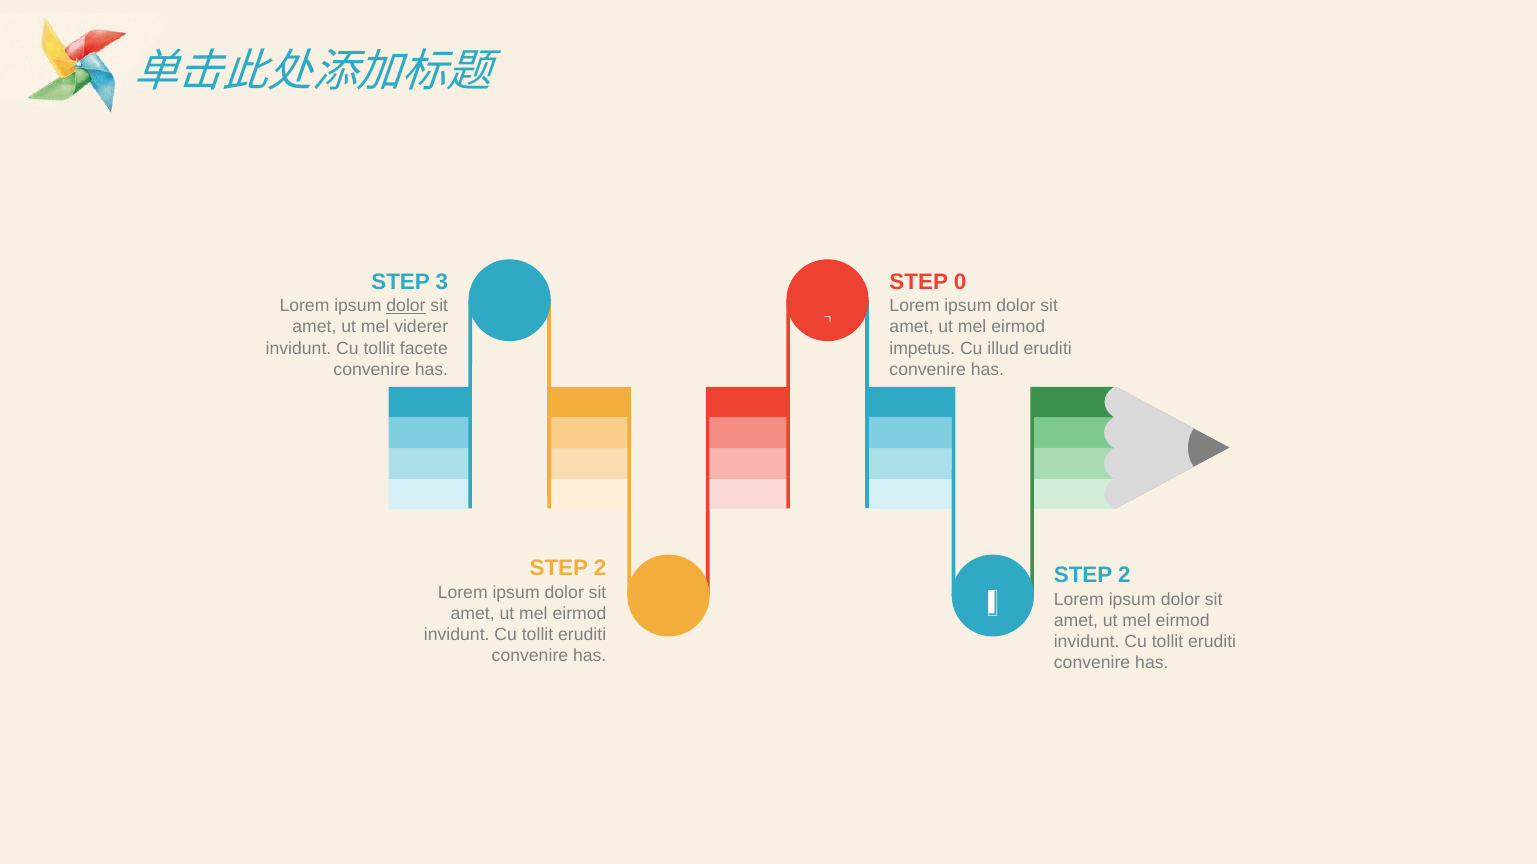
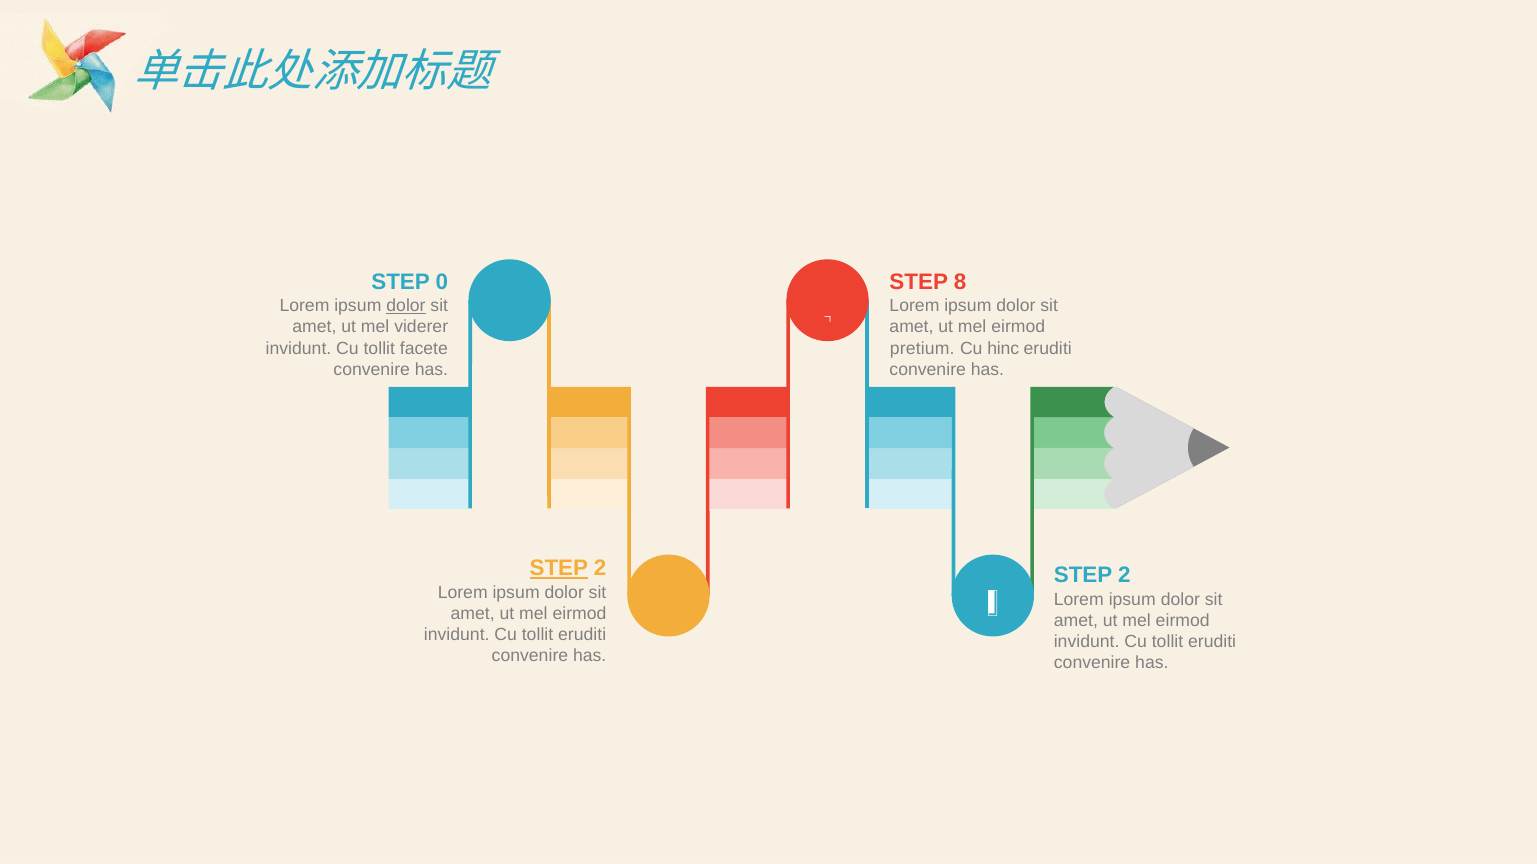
3: 3 -> 0 (442, 282)
0: 0 -> 8 (960, 282)
impetus: impetus -> pretium (922, 349)
illud: illud -> hinc (1003, 349)
STEP underline: none -> present (559, 569)
